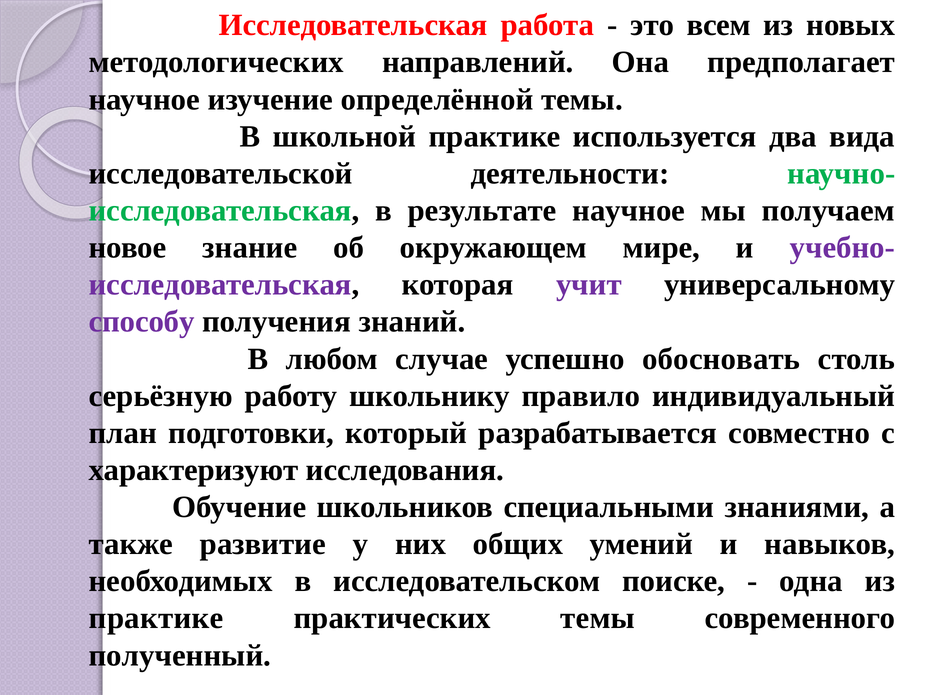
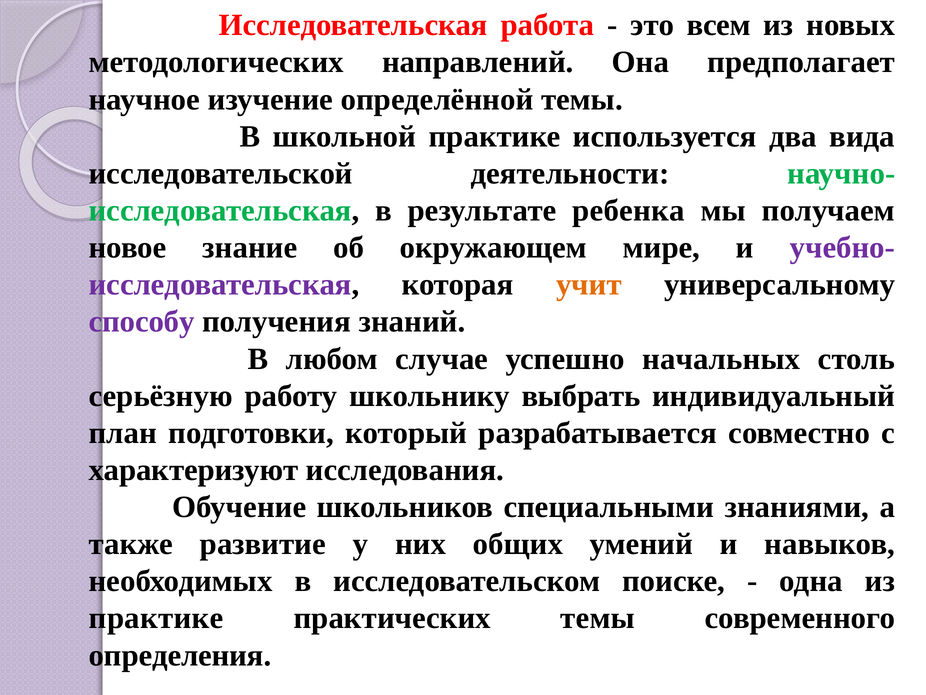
результате научное: научное -> ребенка (629, 210)
учит colour: purple -> orange (589, 284)
обосновать: обосновать -> начальных (721, 359)
правило: правило -> выбрать (581, 396)
полученный: полученный -> определения (180, 655)
